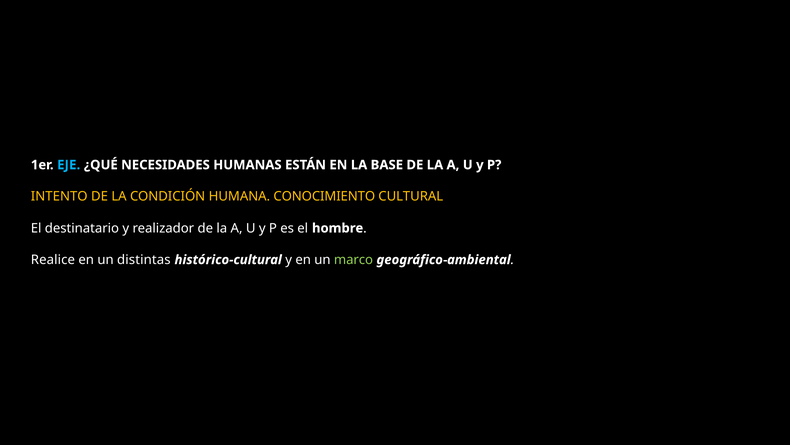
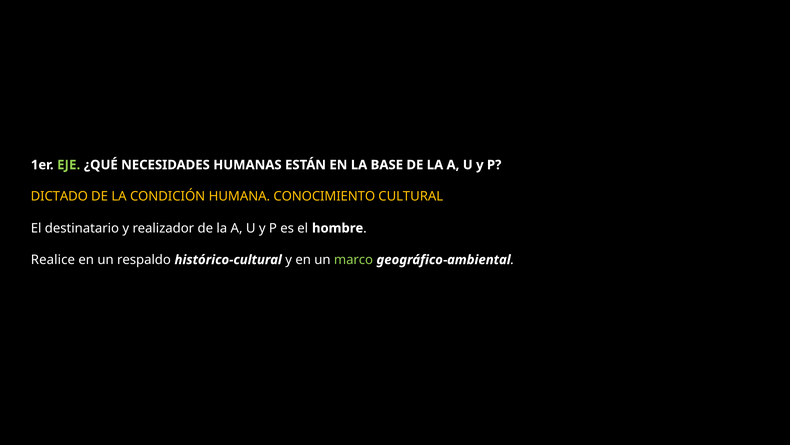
EJE colour: light blue -> light green (69, 165)
INTENTO: INTENTO -> DICTADO (59, 196)
distintas: distintas -> respaldo (144, 259)
